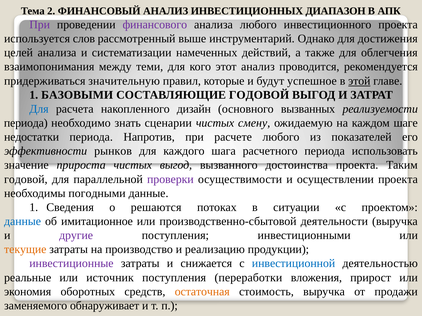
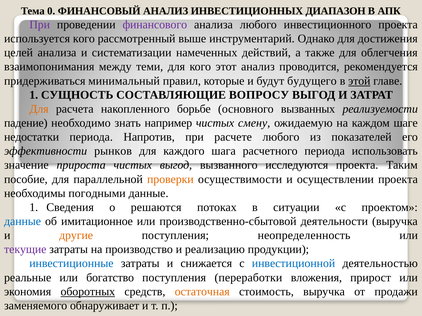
2: 2 -> 0 (51, 11)
используется слов: слов -> кого (84, 39)
значительную: значительную -> минимальный (124, 81)
успешное: успешное -> будущего (312, 81)
БАЗОВЫМИ: БАЗОВЫМИ -> СУЩНОСТЬ (77, 95)
СОСТАВЛЯЮЩИЕ ГОДОВОЙ: ГОДОВОЙ -> ВОПРОСУ (259, 95)
Для colour: blue -> orange (39, 109)
дизайн: дизайн -> борьбе (194, 109)
периода: периода -> падение (26, 123)
сценарии: сценарии -> например (168, 123)
достоинства: достоинства -> исследуются (297, 165)
годовой: годовой -> пособие (26, 179)
проверки colour: purple -> orange (170, 179)
другие colour: purple -> orange (76, 236)
инвестиционными: инвестиционными -> неопределенность (304, 236)
текущие colour: orange -> purple (25, 250)
инвестиционные colour: purple -> blue (71, 264)
источник: источник -> богатство (110, 278)
оборотных underline: none -> present (88, 292)
